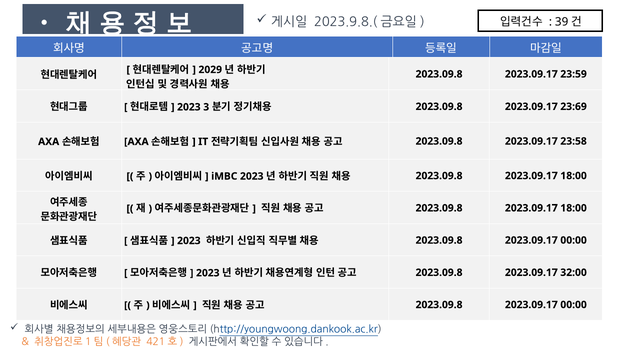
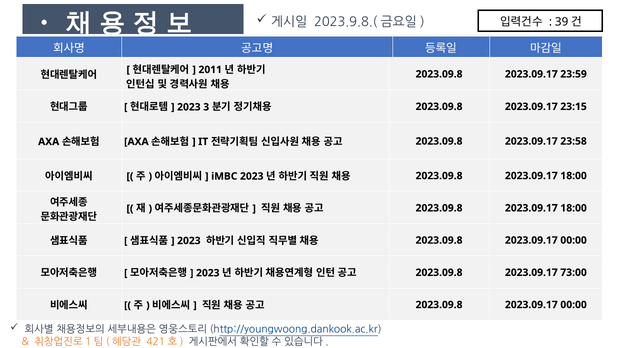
2029: 2029 -> 2011 (210, 70)
23:69: 23:69 -> 23:15 (574, 107)
32:00: 32:00 -> 73:00 (574, 273)
